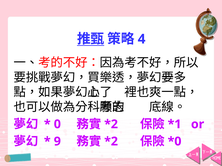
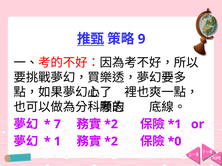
4: 4 -> 9 (142, 39)
0: 0 -> 7 (57, 125)
9: 9 -> 1 (57, 142)
